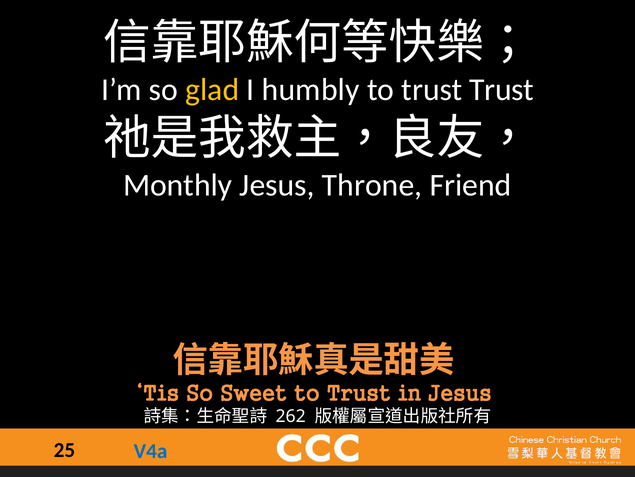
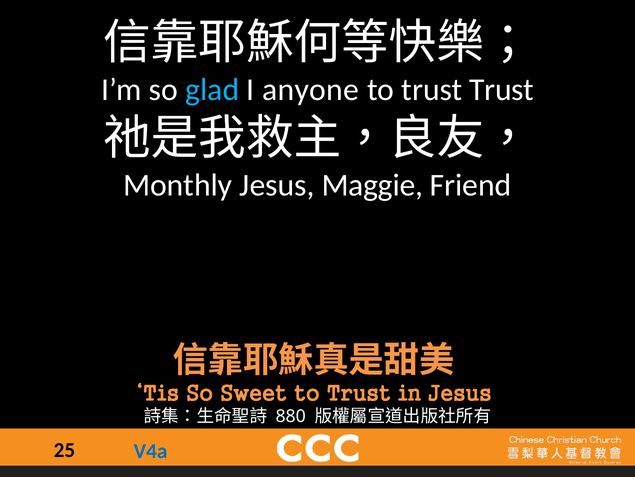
glad colour: yellow -> light blue (212, 90)
humbly: humbly -> anyone (311, 90)
Throne: Throne -> Maggie (372, 185)
262: 262 -> 880 (291, 416)
